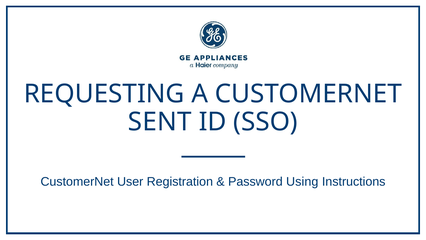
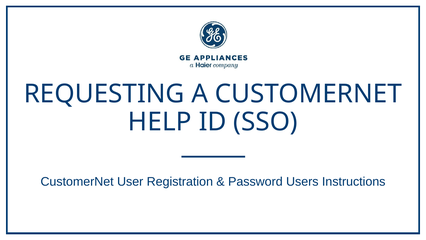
SENT: SENT -> HELP (160, 122)
Using: Using -> Users (302, 181)
